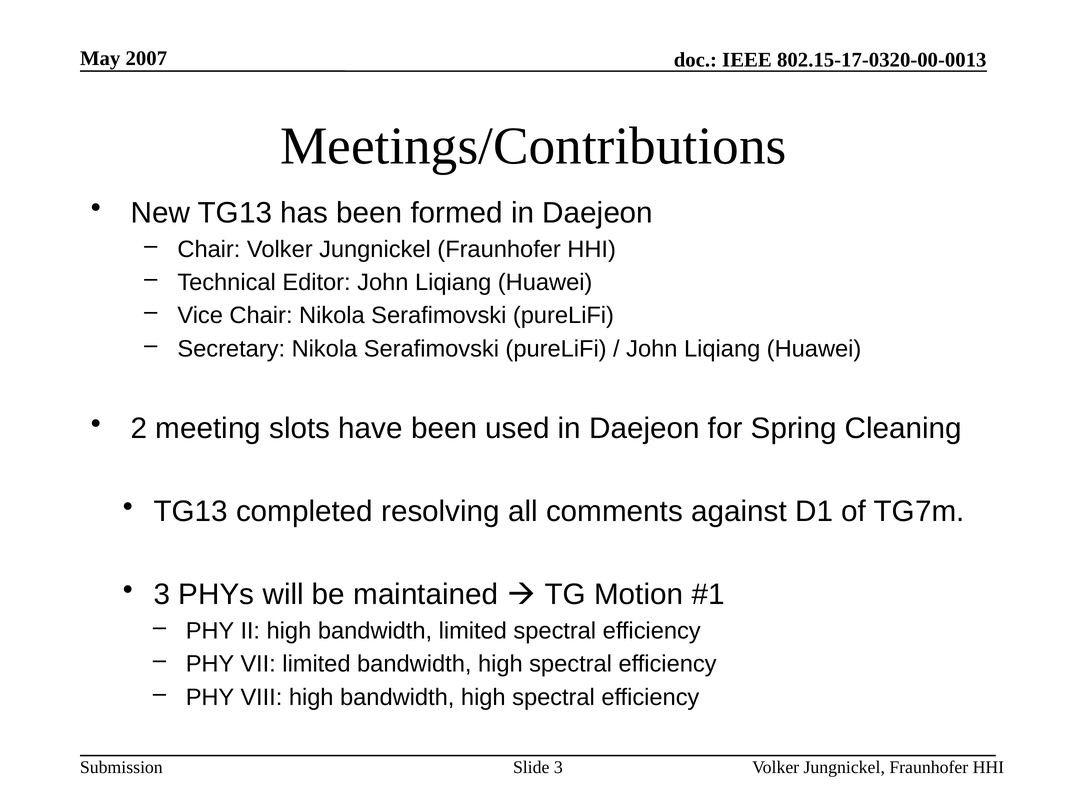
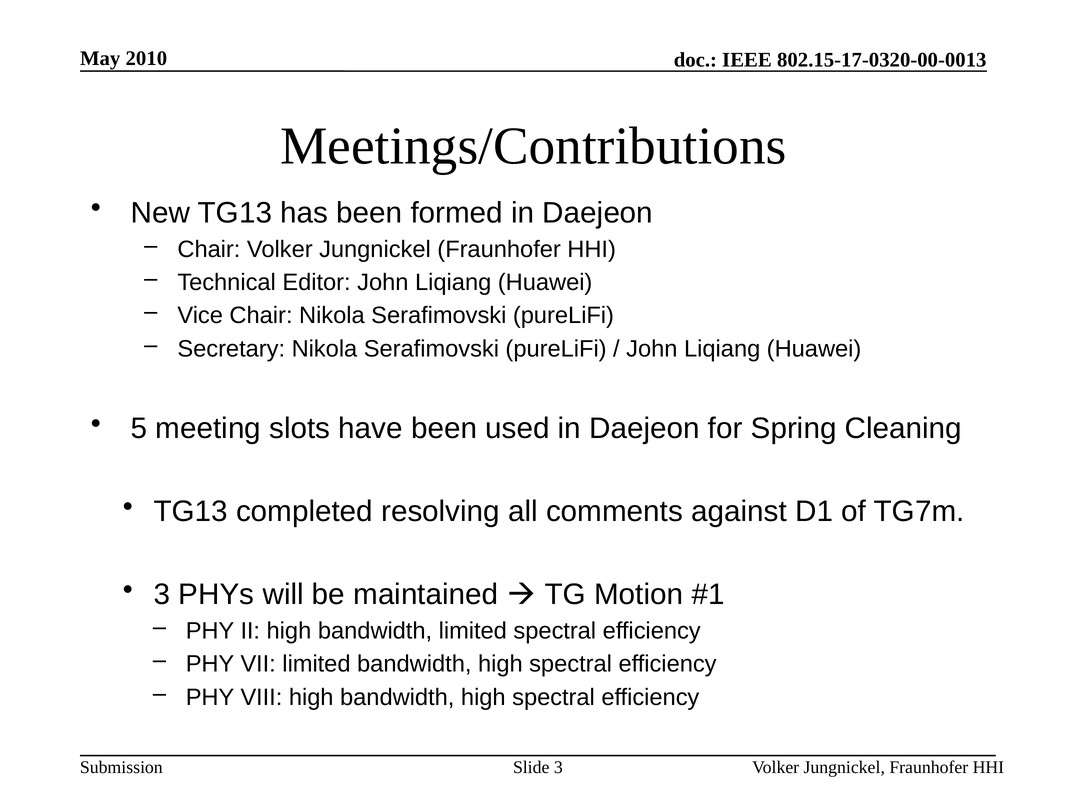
2007: 2007 -> 2010 (146, 58)
2: 2 -> 5 (139, 429)
